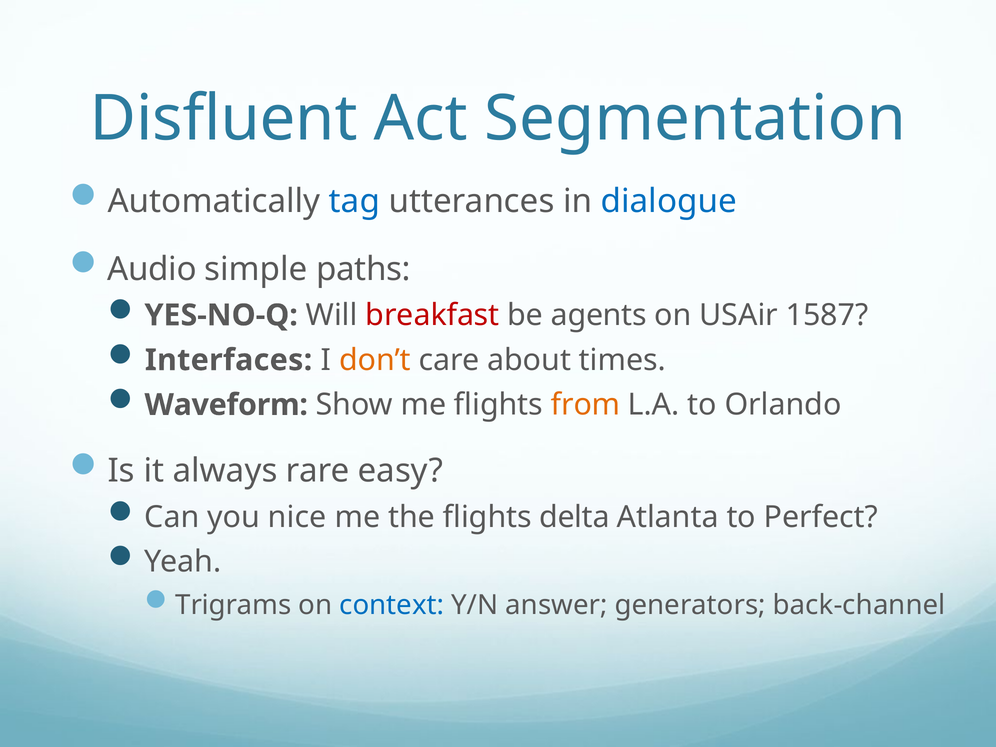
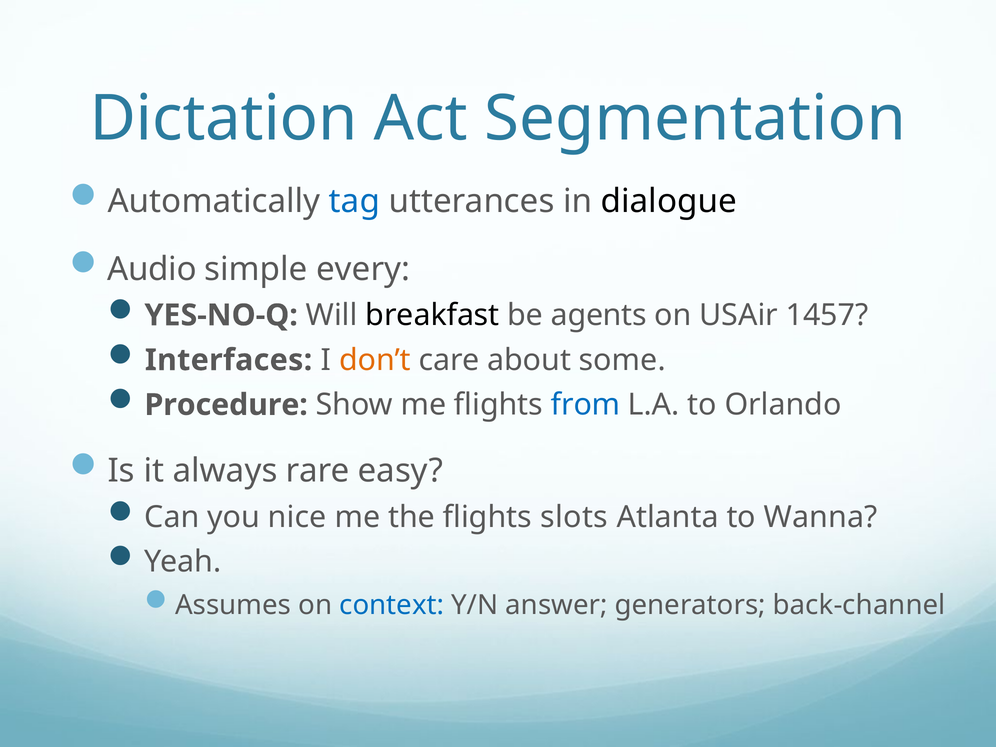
Disfluent: Disfluent -> Dictation (224, 119)
dialogue colour: blue -> black (669, 202)
paths: paths -> every (363, 269)
breakfast colour: red -> black (432, 315)
1587: 1587 -> 1457 (827, 315)
times: times -> some (622, 360)
Waveform: Waveform -> Procedure (226, 405)
from colour: orange -> blue (586, 405)
delta: delta -> slots (574, 517)
Perfect: Perfect -> Wanna (821, 517)
Trigrams: Trigrams -> Assumes (233, 605)
